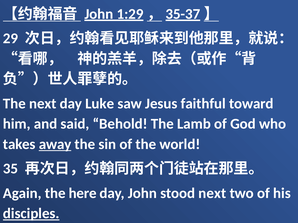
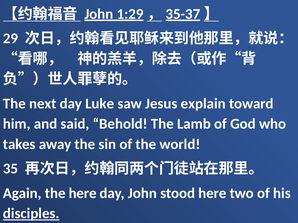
faithful: faithful -> explain (203, 104)
away underline: present -> none (55, 145)
stood next: next -> here (212, 194)
